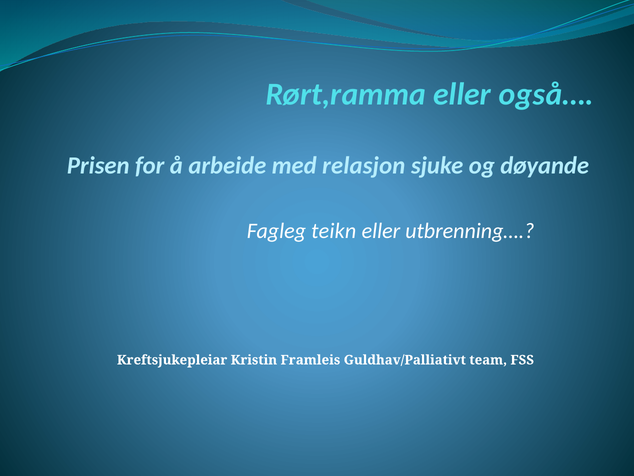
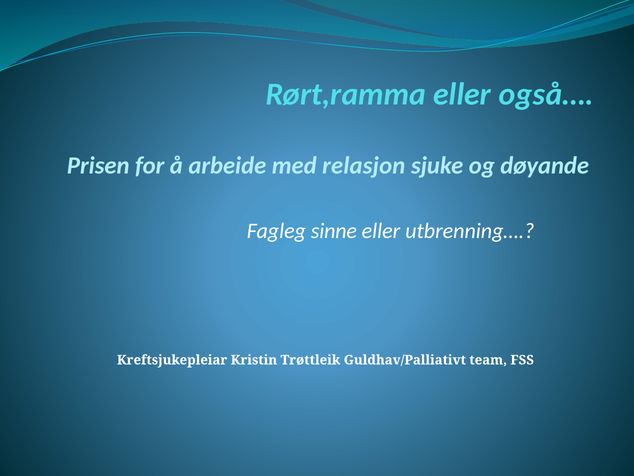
teikn: teikn -> sinne (334, 231)
Framleis: Framleis -> Trøttleik (310, 360)
